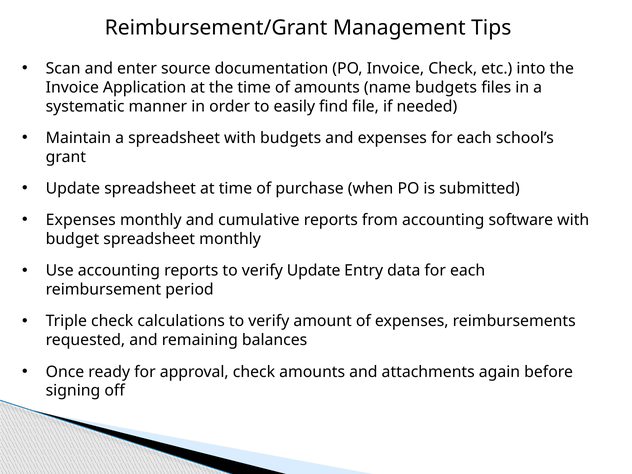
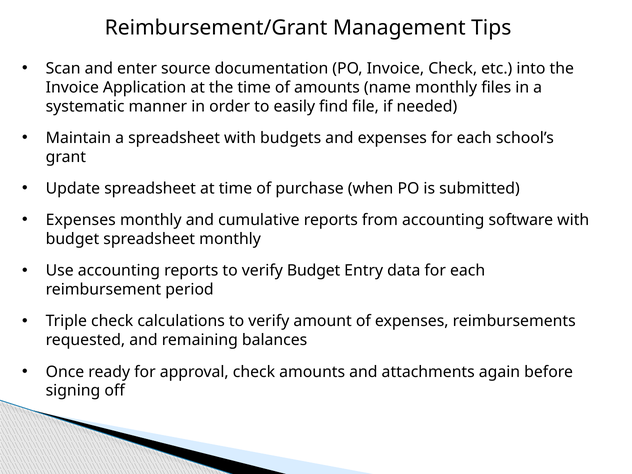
name budgets: budgets -> monthly (446, 87)
verify Update: Update -> Budget (314, 271)
